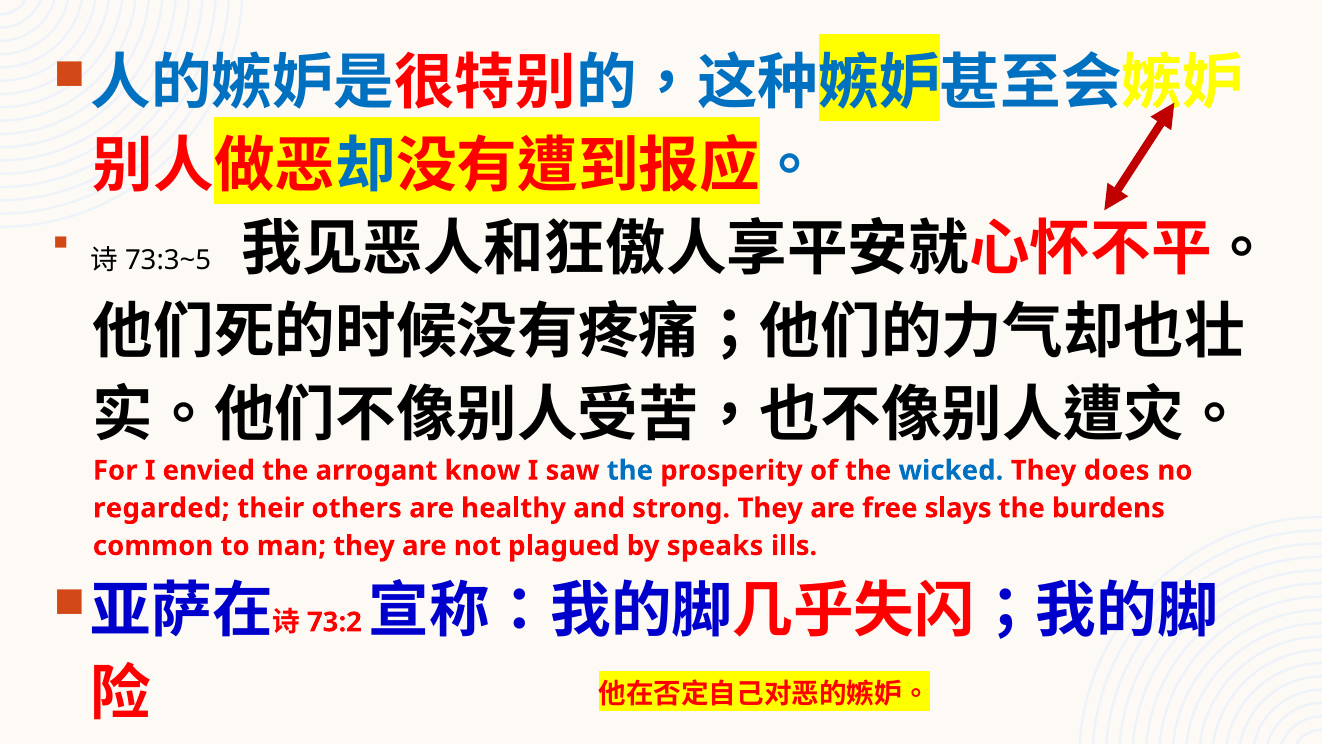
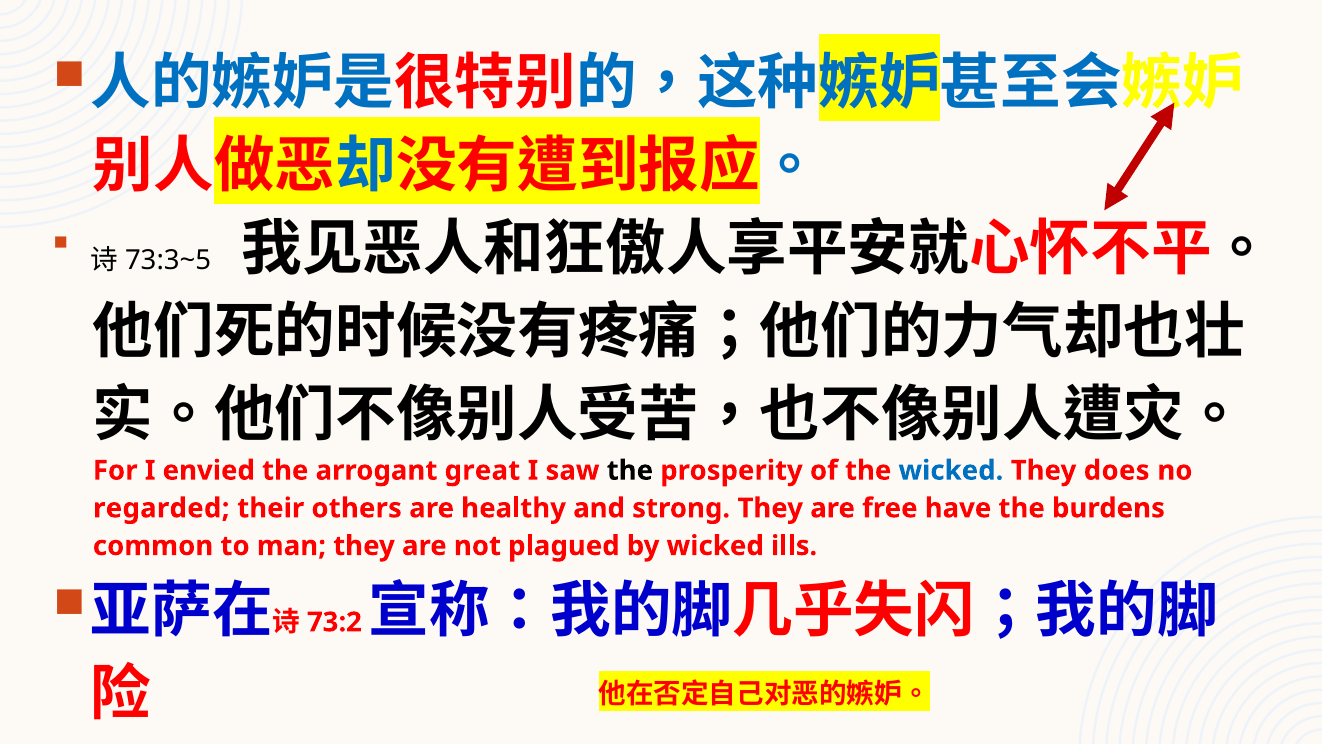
know: know -> great (482, 470)
the colour: blue -> black (630, 470)
slays: slays -> have (958, 508)
by speaks: speaks -> wicked (715, 546)
